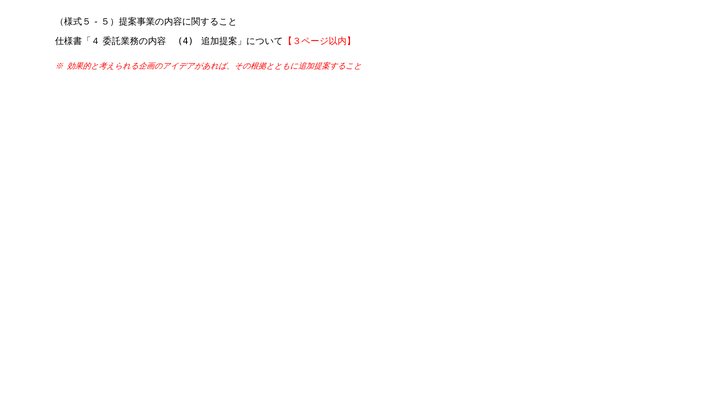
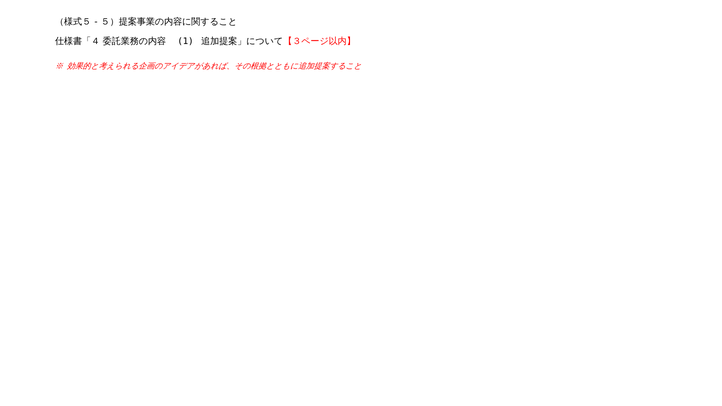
4: 4 -> 1 (186, 41)
